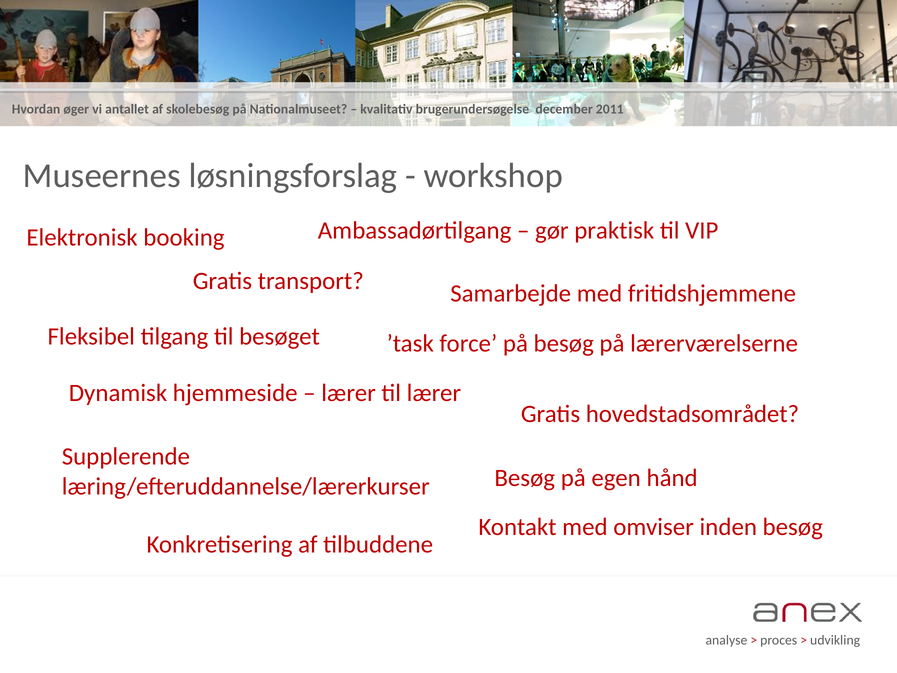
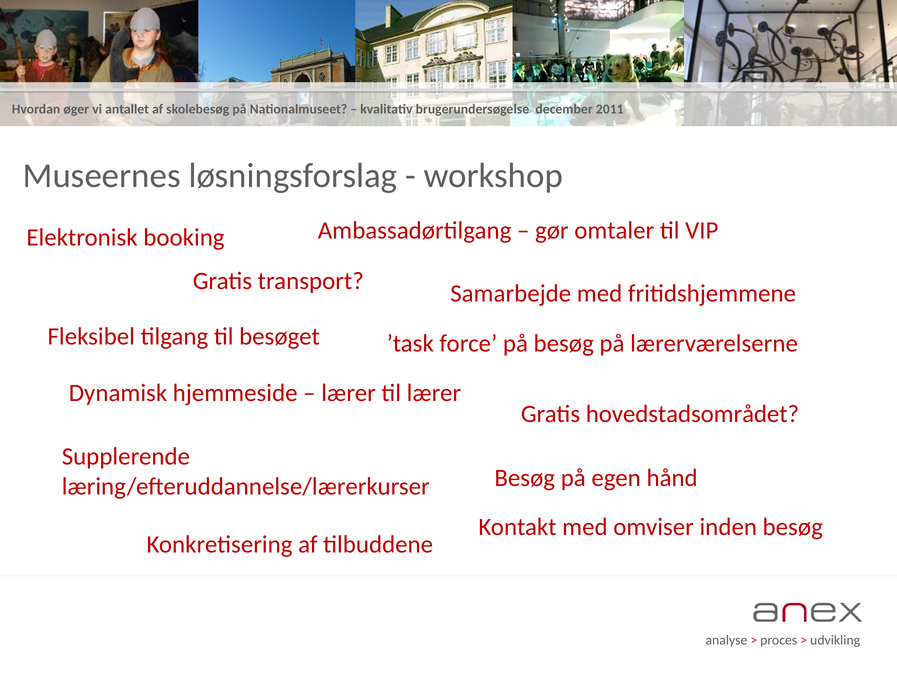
praktisk: praktisk -> omtaler (614, 230)
